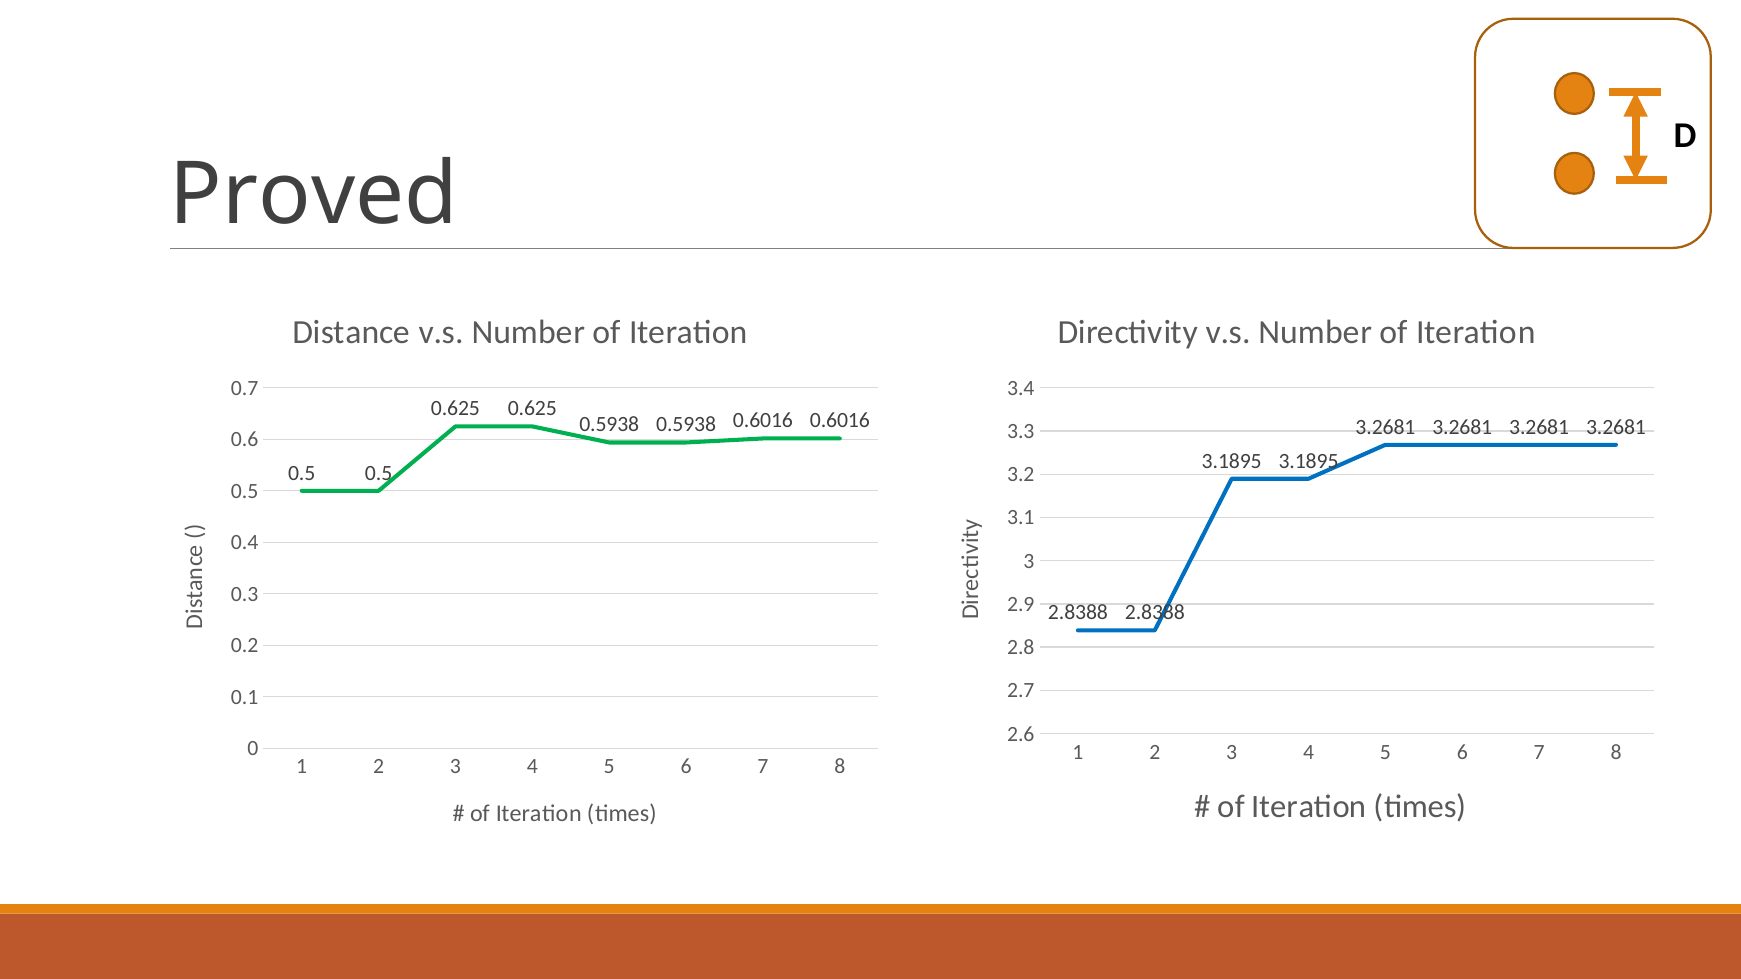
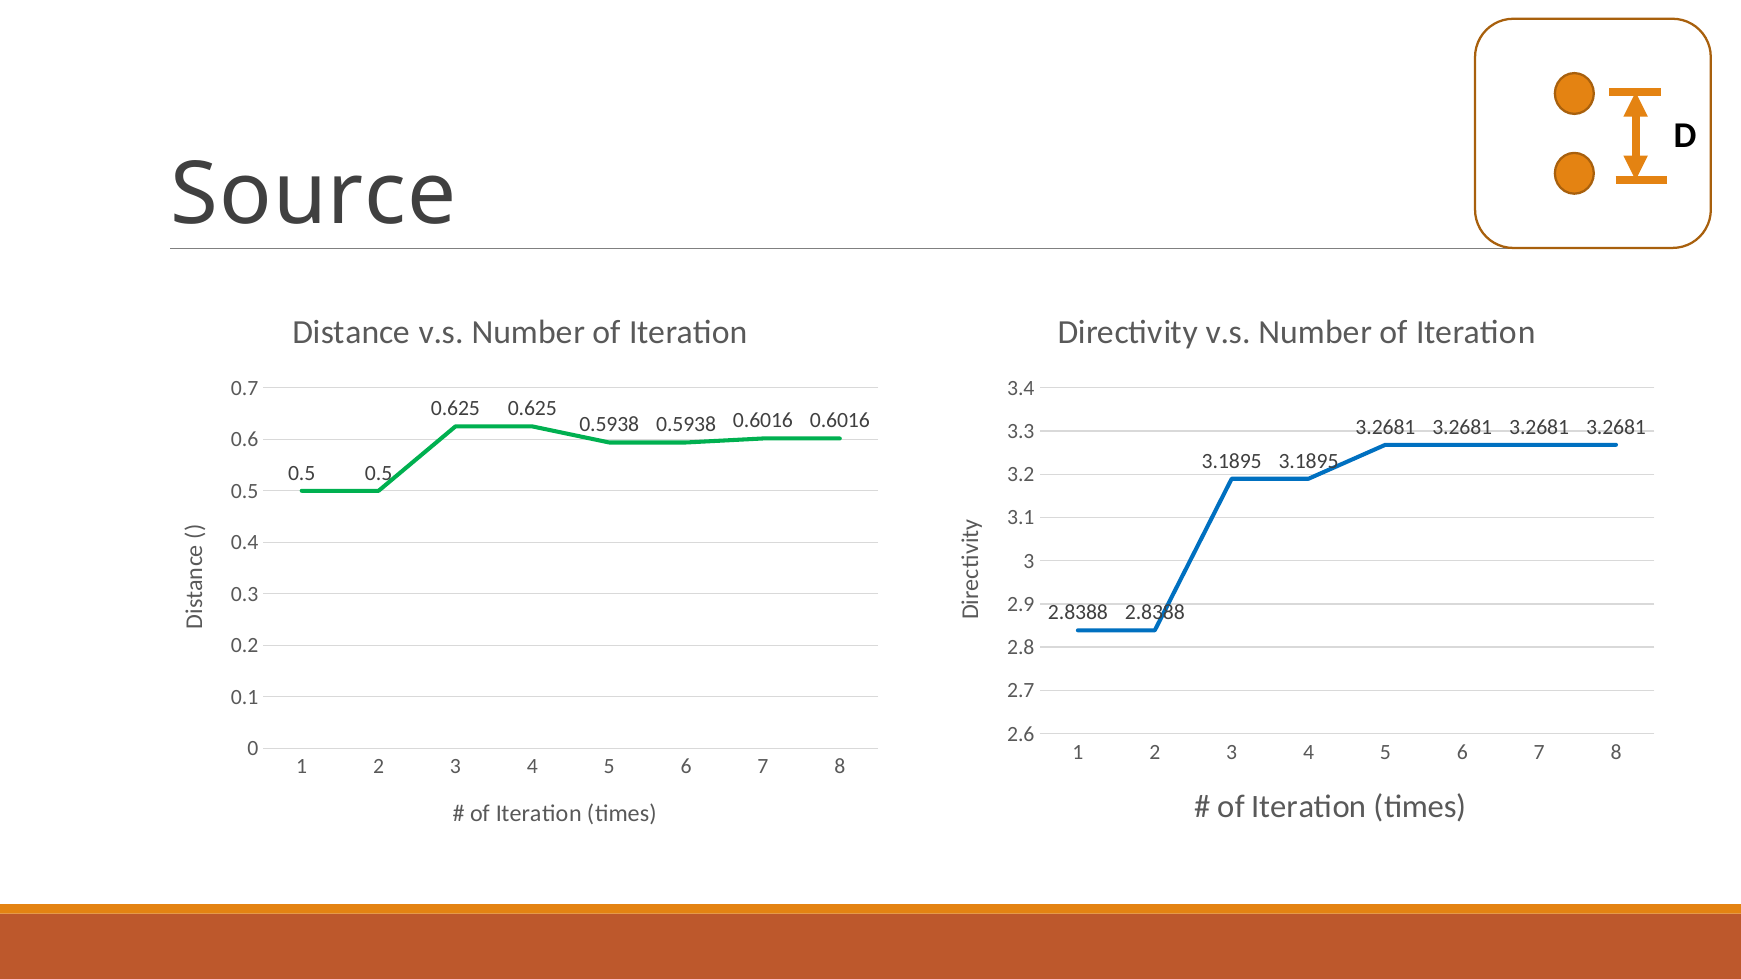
Proved: Proved -> Source (314, 195)
